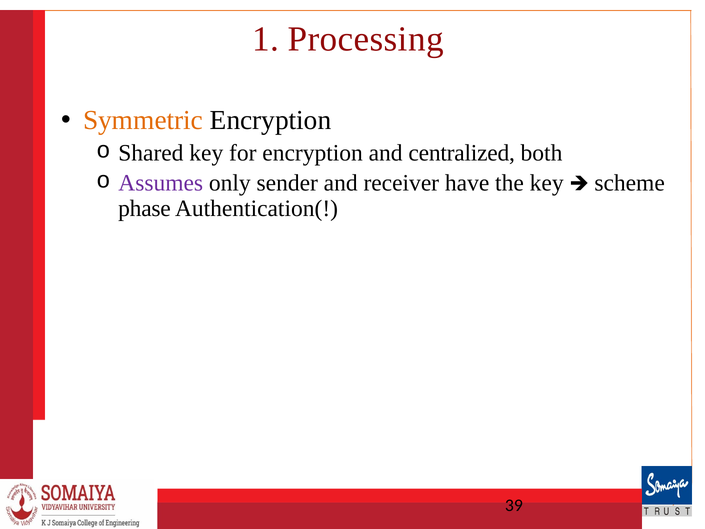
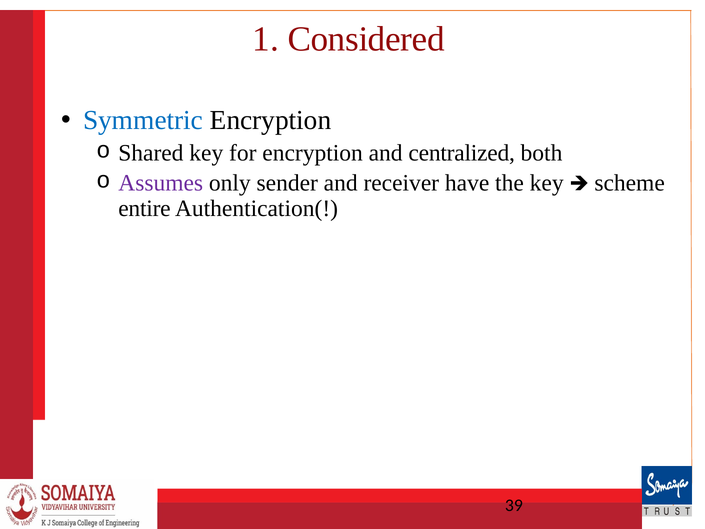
Processing: Processing -> Considered (366, 39)
Symmetric colour: orange -> blue (143, 120)
phase: phase -> entire (144, 208)
